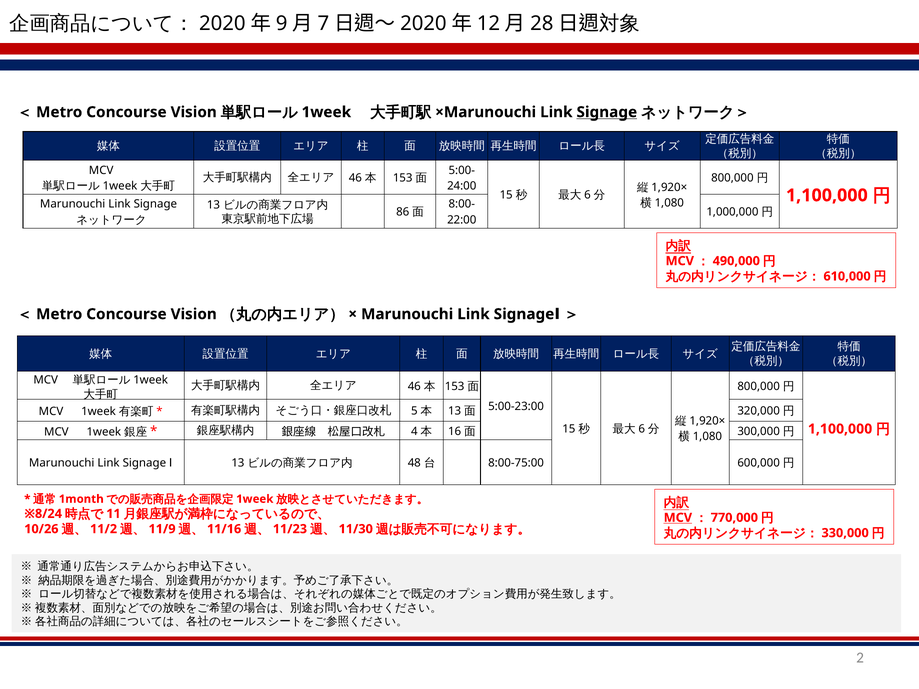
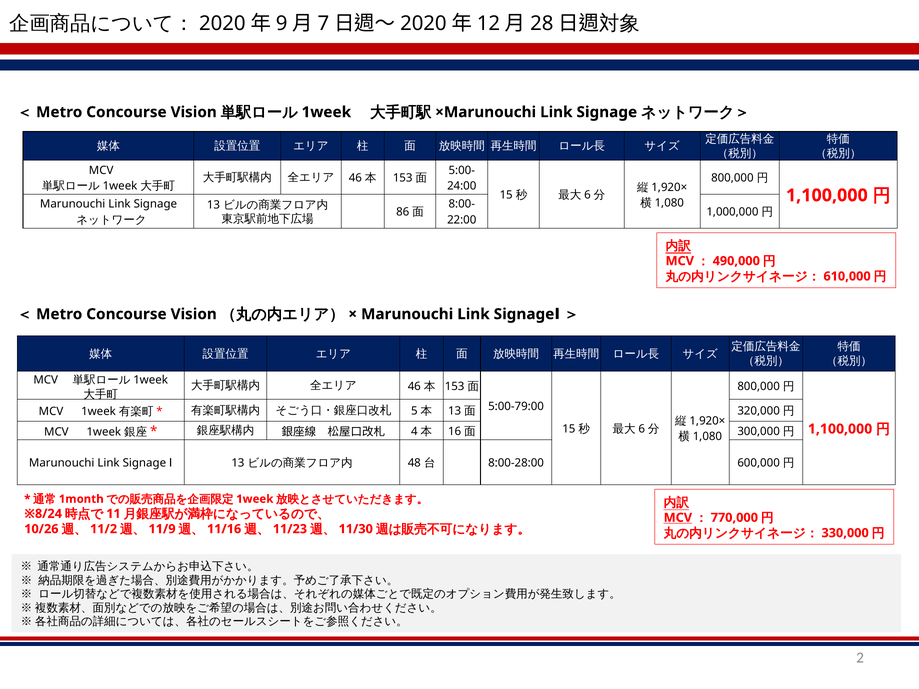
Signage underline: present -> none (607, 112)
5:00-23:00: 5:00-23:00 -> 5:00-79:00 (516, 407)
8:00-75:00: 8:00-75:00 -> 8:00-28:00 (516, 463)
